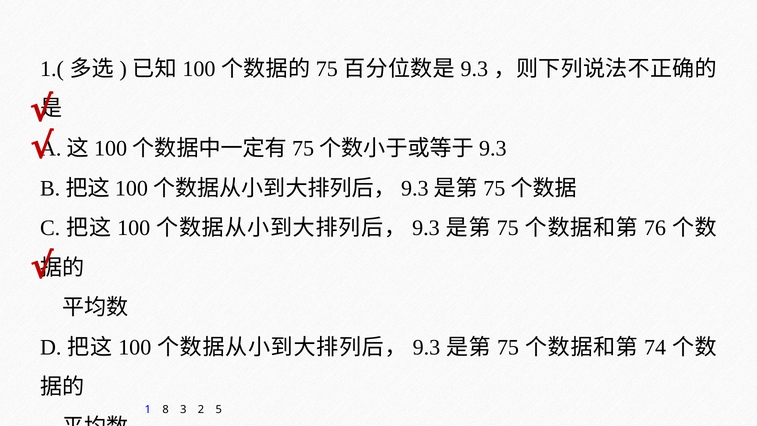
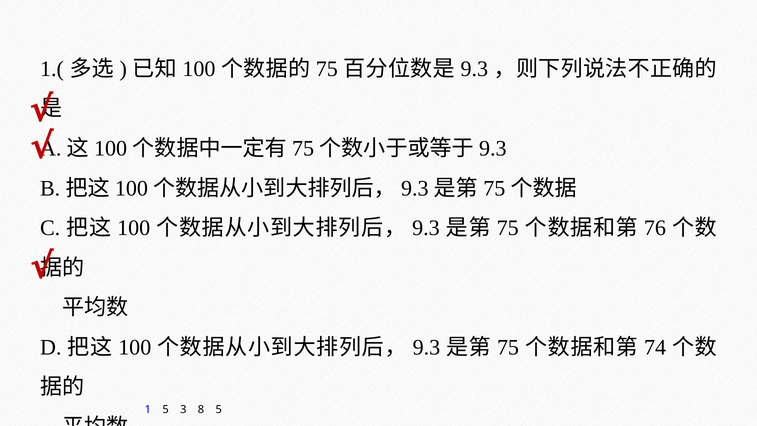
1 8: 8 -> 5 (166, 409)
2: 2 -> 8 (201, 409)
